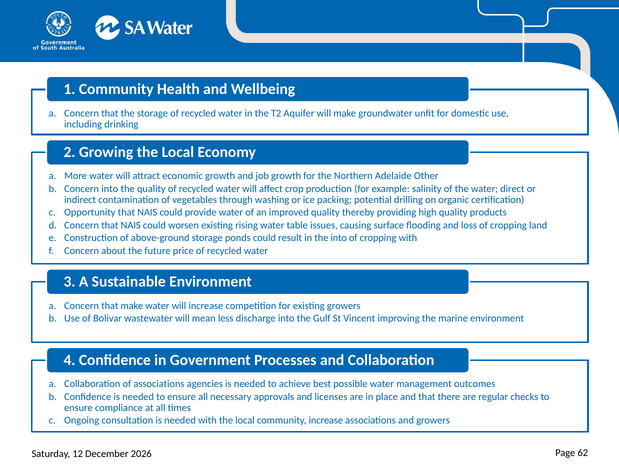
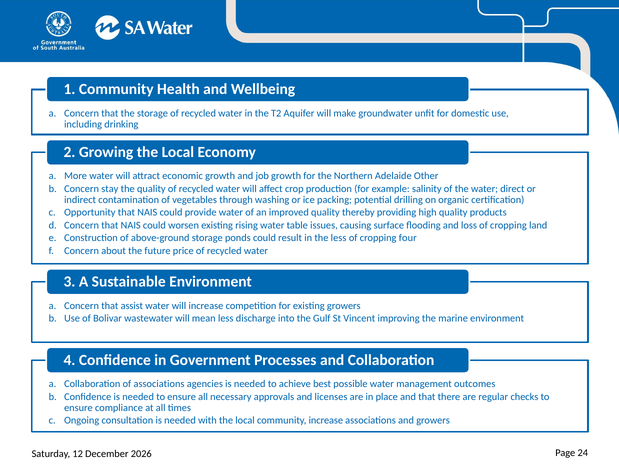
Concern into: into -> stay (110, 189)
the into: into -> less (339, 238)
cropping with: with -> four (408, 238)
that make: make -> assist (132, 306)
62: 62 -> 24 (583, 453)
